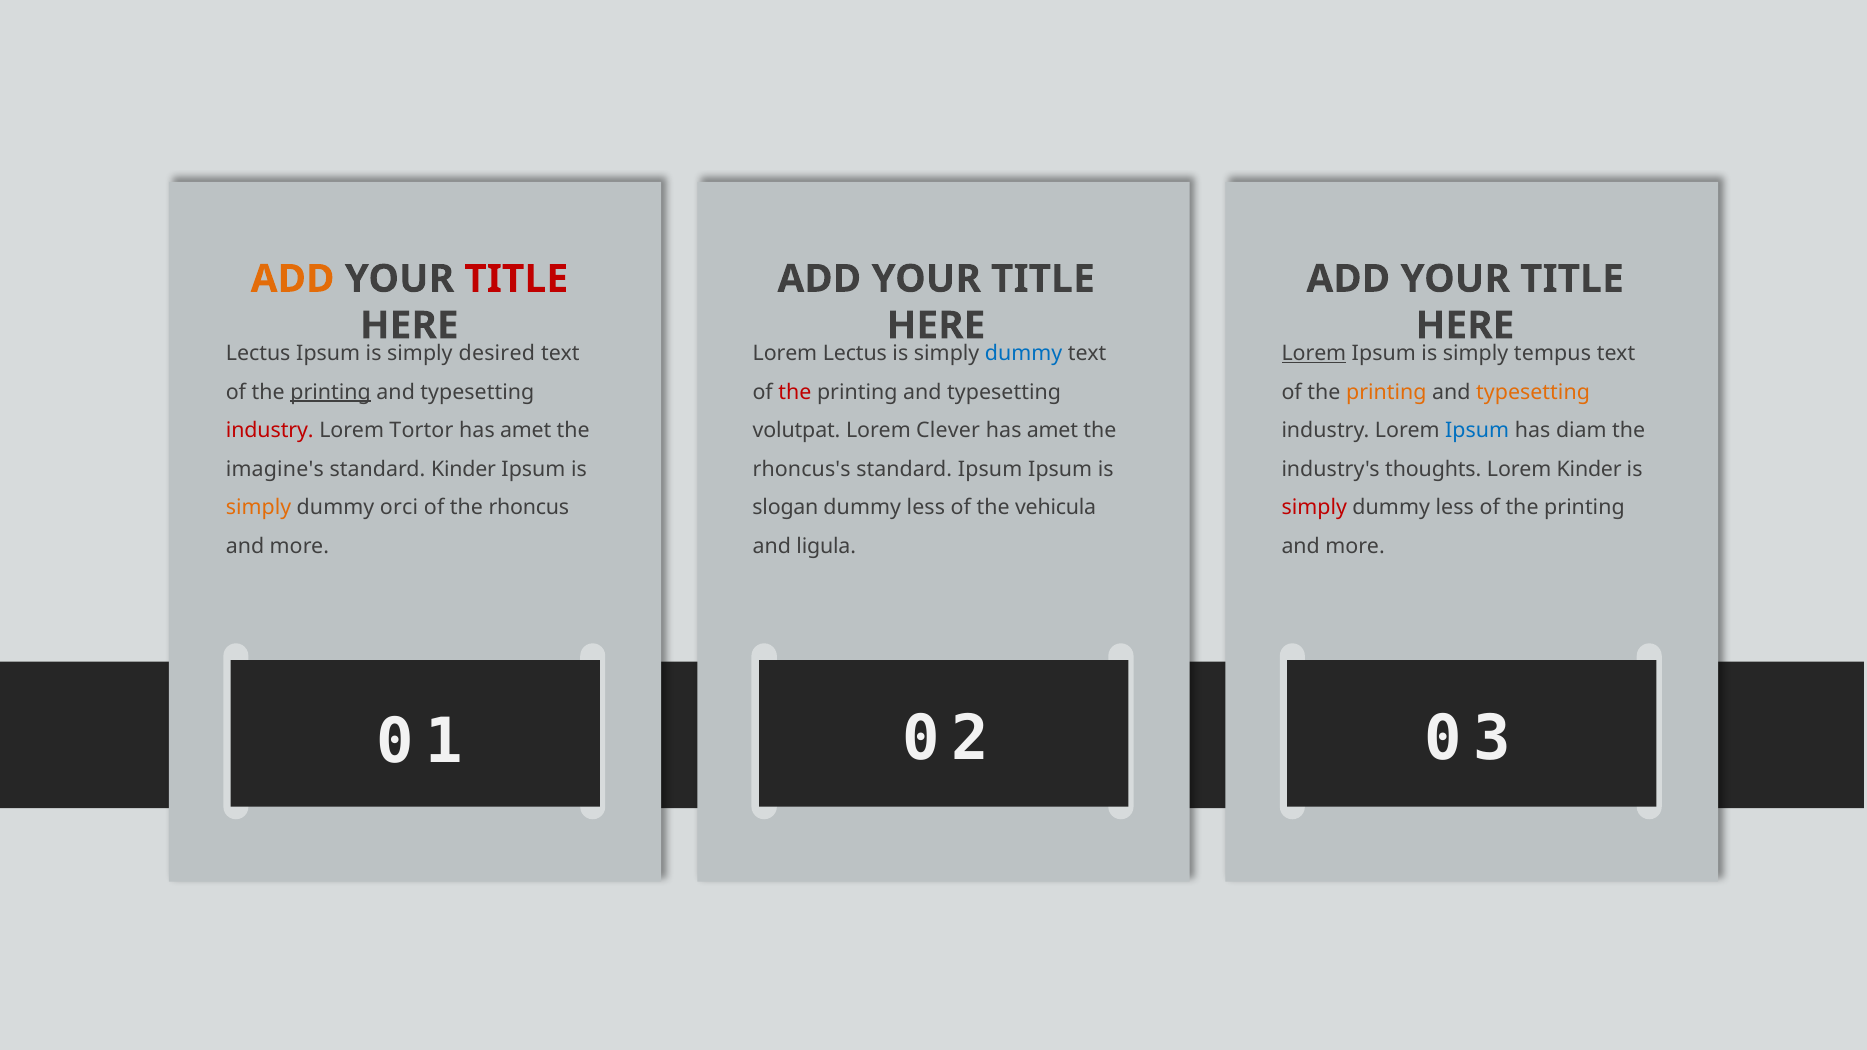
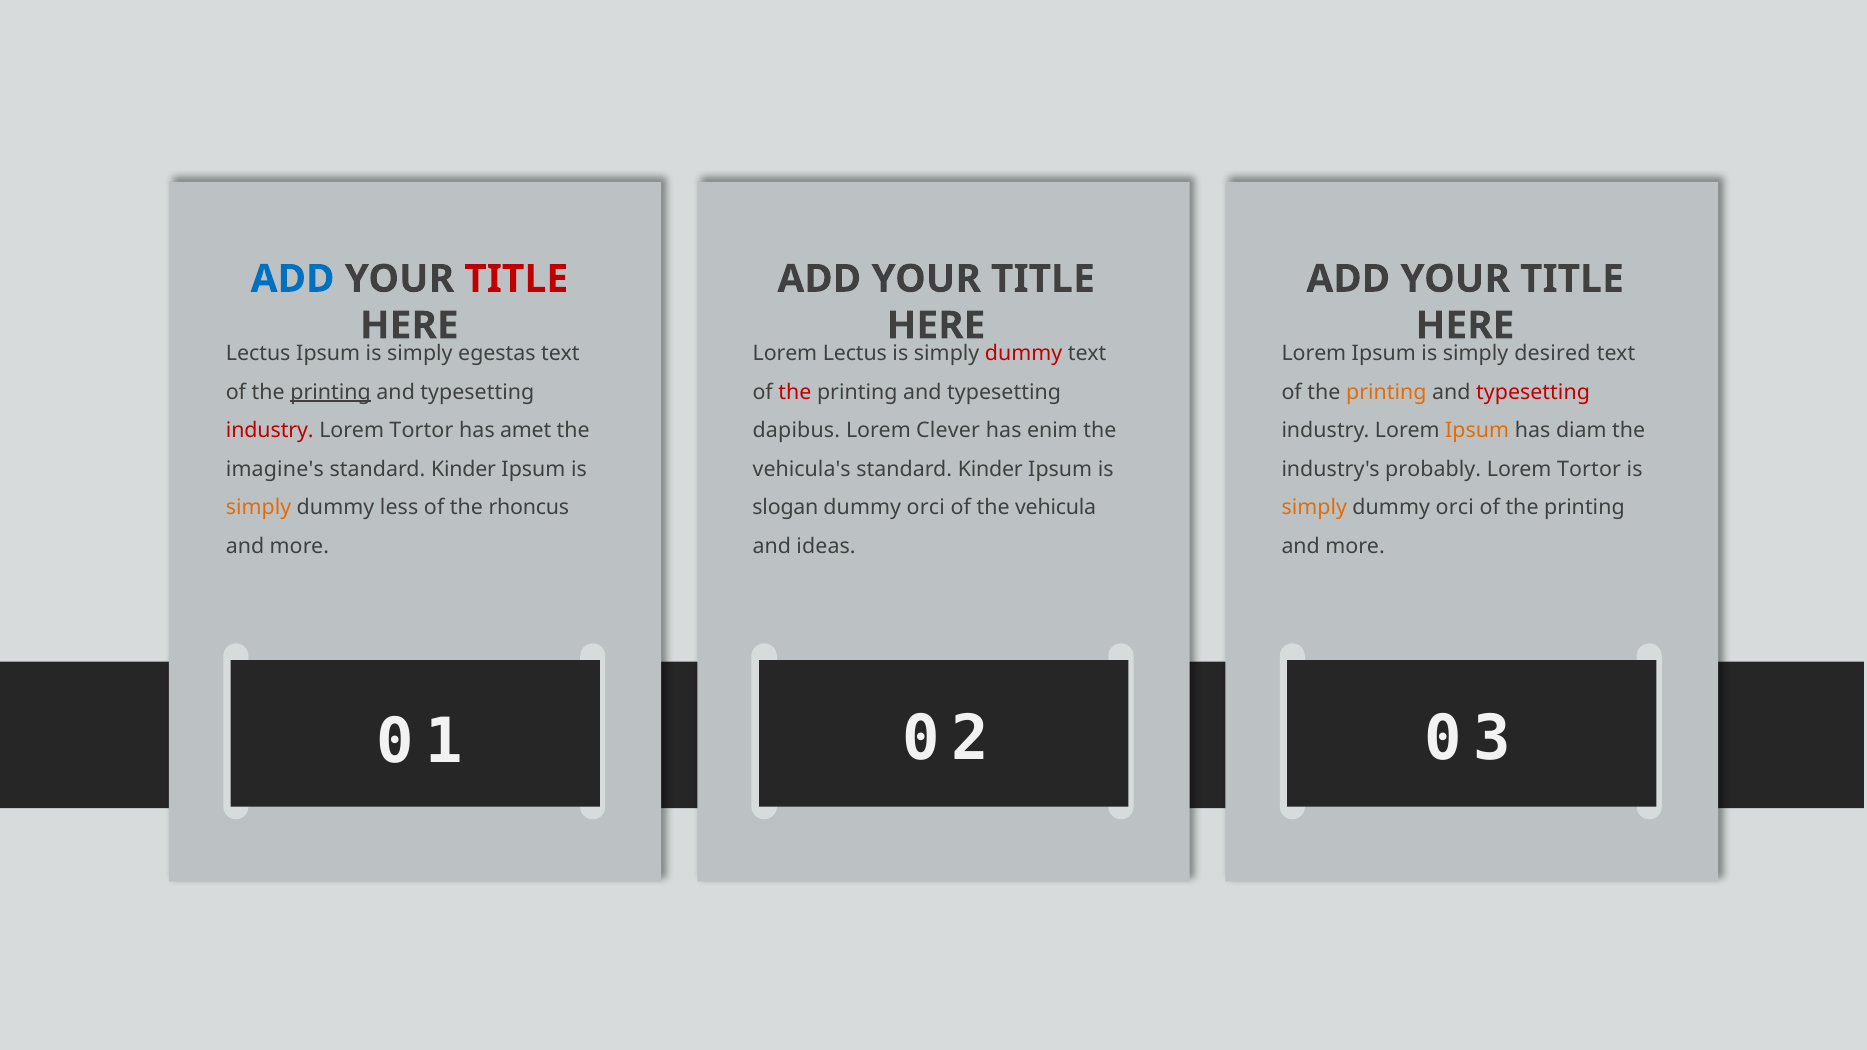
ADD colour: orange -> blue (293, 279)
desired: desired -> egestas (497, 353)
dummy colour: blue -> red (1024, 353)
Lorem underline: present -> none (1314, 353)
tempus: tempus -> desired (1552, 353)
typesetting colour: orange -> red (1533, 392)
volutpat: volutpat -> dapibus (796, 431)
amet: amet -> enim (1052, 431)
Ipsum colour: blue -> orange (1477, 431)
rhoncus's: rhoncus's -> vehicula's (802, 469)
Ipsum: Ipsum -> Kinder (990, 469)
thoughts: thoughts -> probably (1433, 469)
Kinder: Kinder -> Tortor (1589, 469)
orci: orci -> less (399, 508)
less: less -> orci (926, 508)
simply colour: red -> orange (1314, 508)
less: less -> orci (1455, 508)
ligula: ligula -> ideas (826, 546)
